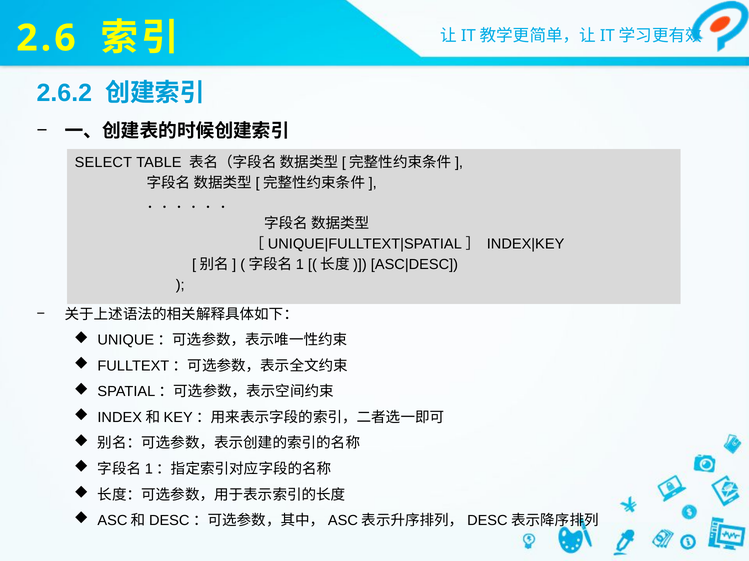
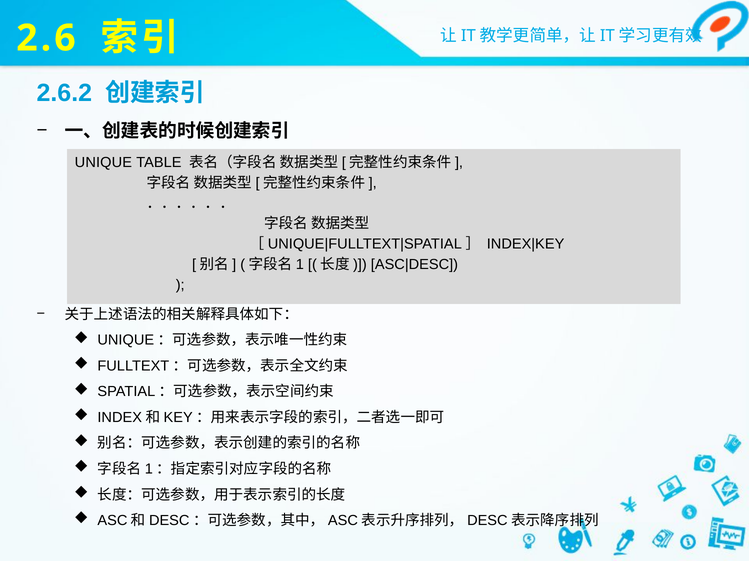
SELECT: SELECT -> UNIQUE (103, 163)
